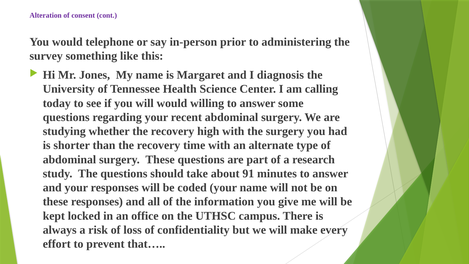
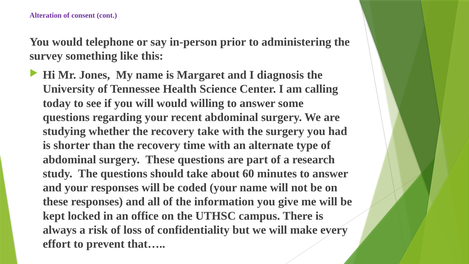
recovery high: high -> take (208, 131)
91: 91 -> 60 (248, 173)
